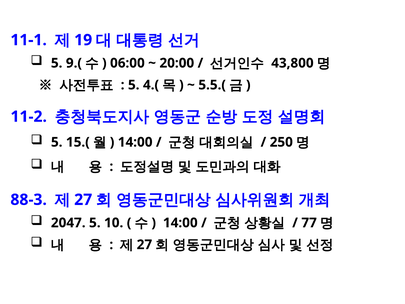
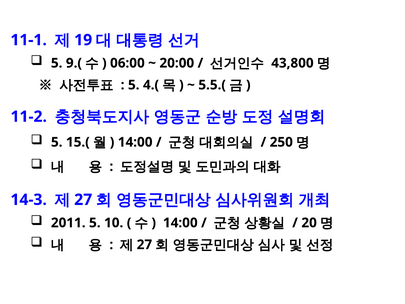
88-3: 88-3 -> 14-3 (29, 200)
2047: 2047 -> 2011 (68, 223)
77: 77 -> 20 (309, 223)
